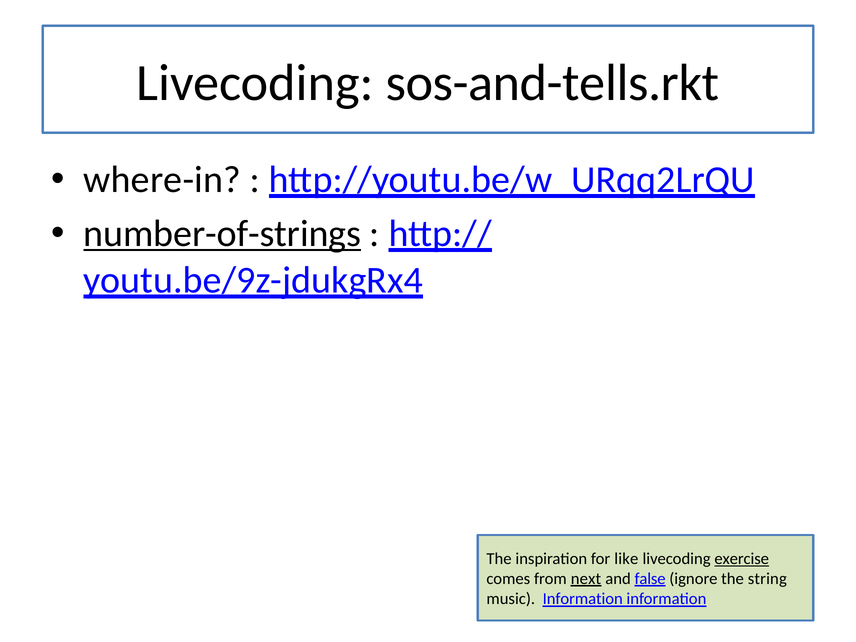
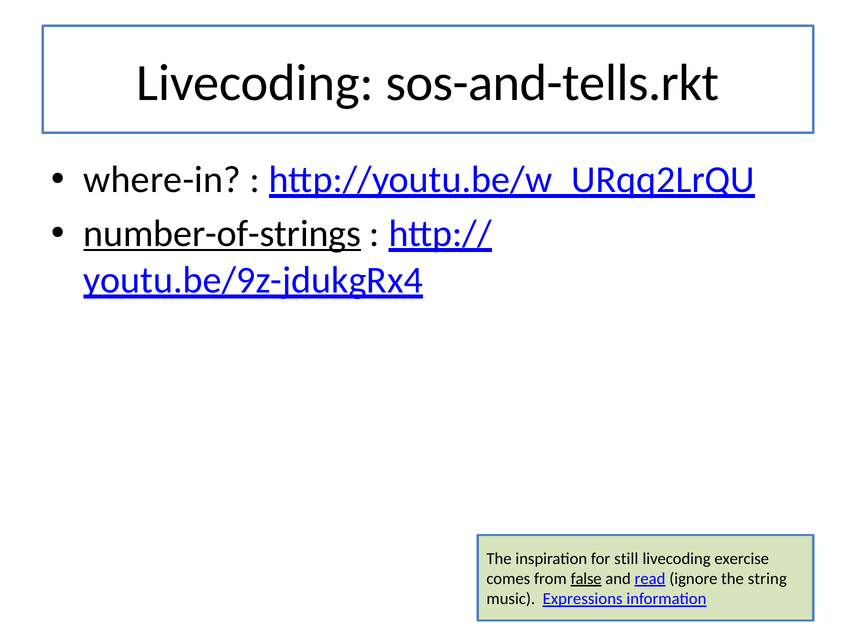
like: like -> still (626, 559)
exercise underline: present -> none (742, 559)
next: next -> false (586, 579)
false: false -> read (650, 579)
music Information: Information -> Expressions (583, 599)
